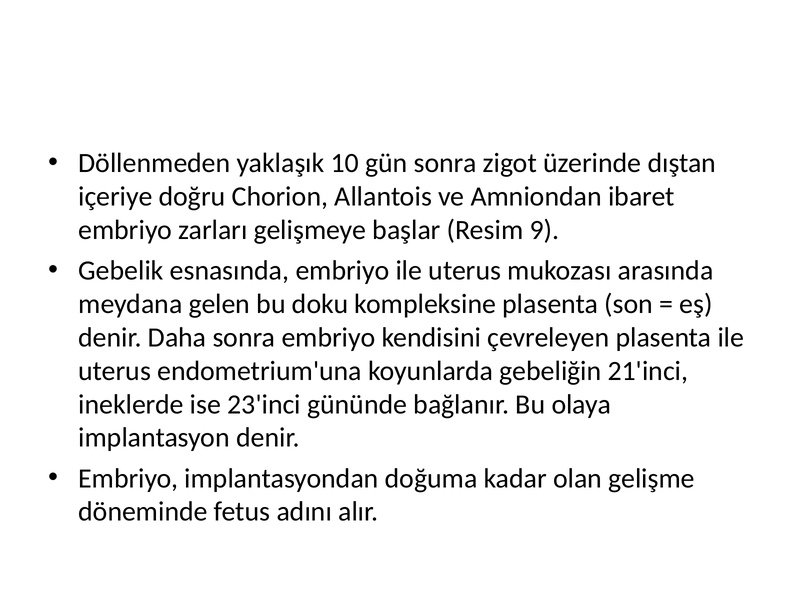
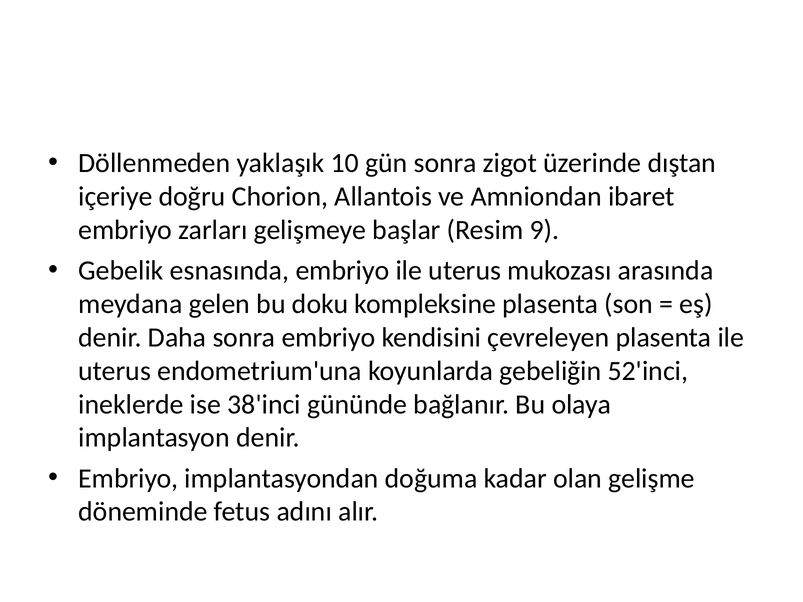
21'inci: 21'inci -> 52'inci (648, 371)
23'inci: 23'inci -> 38'inci (264, 405)
